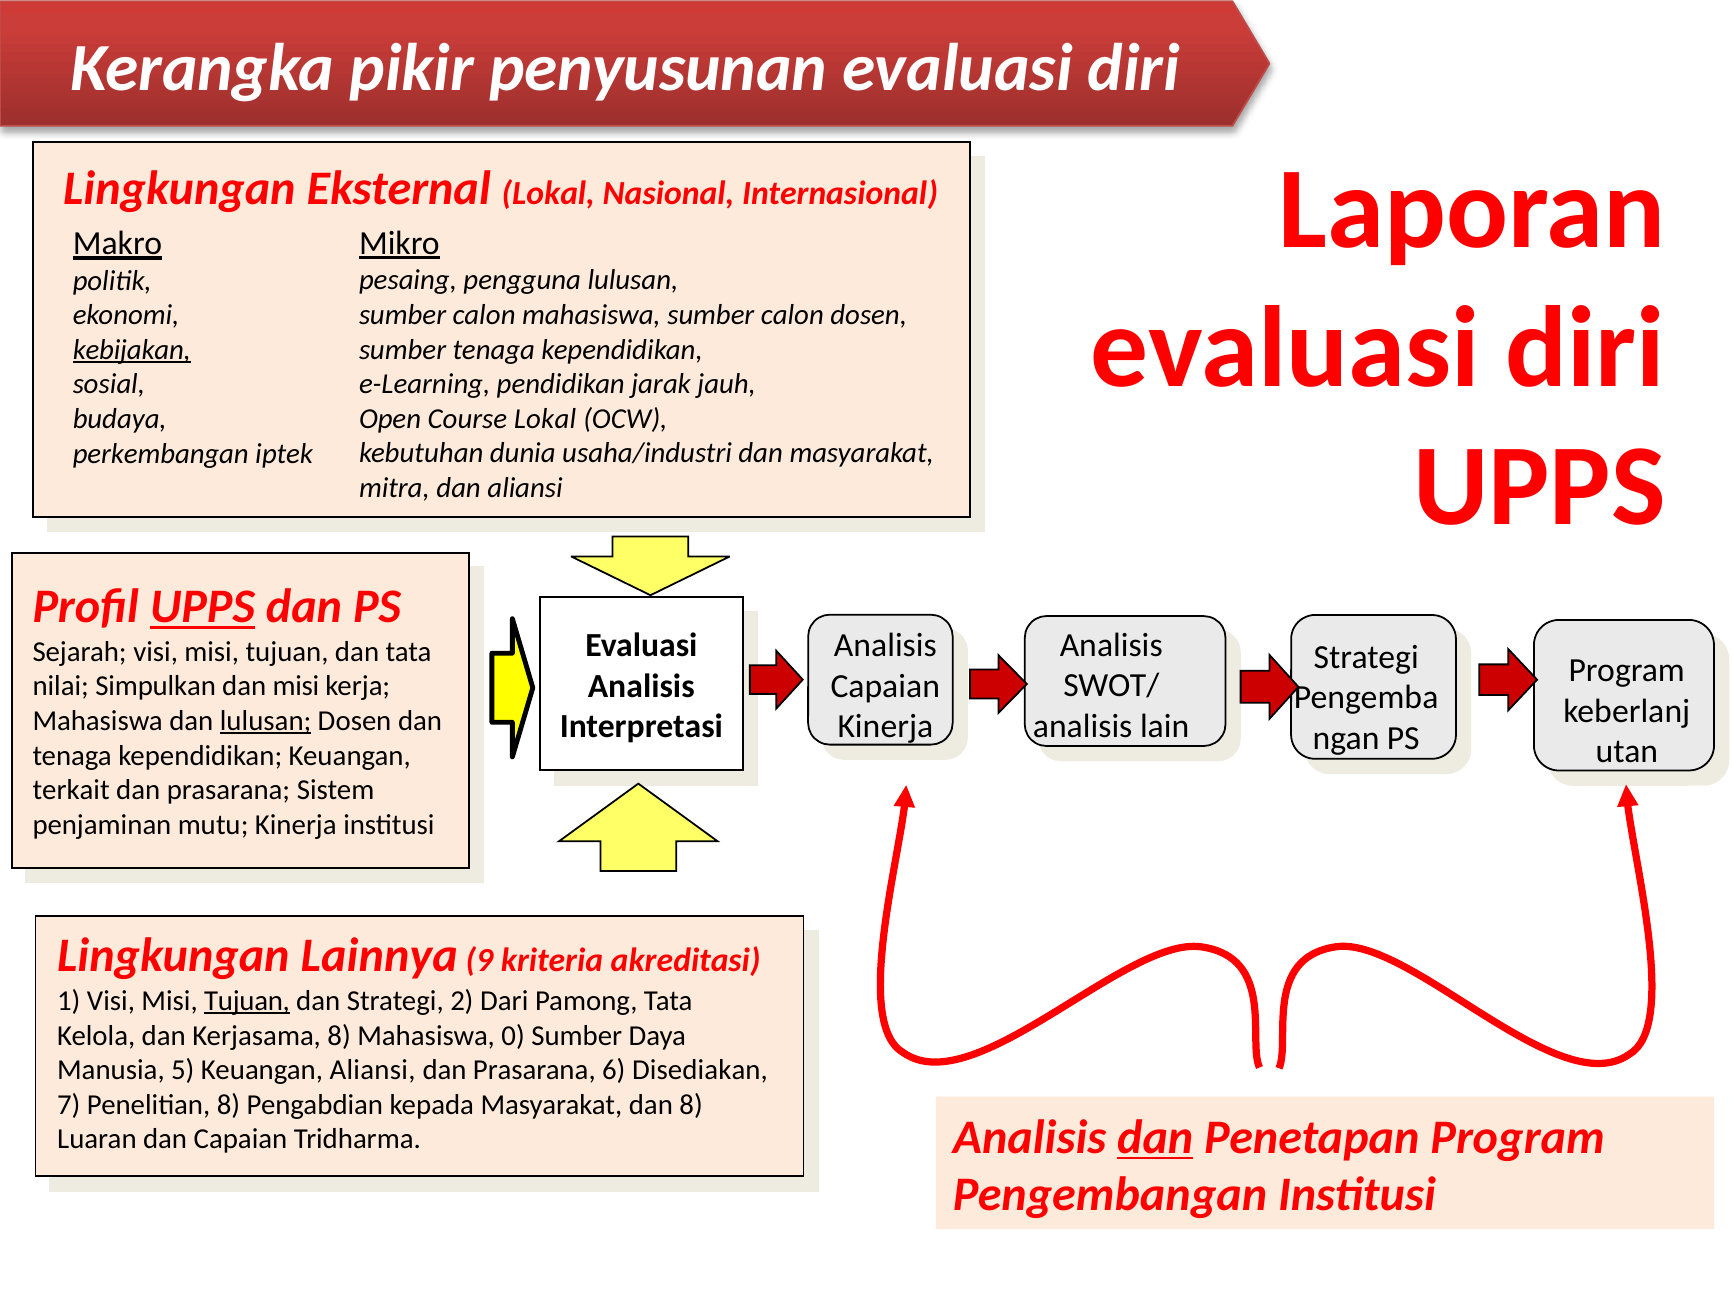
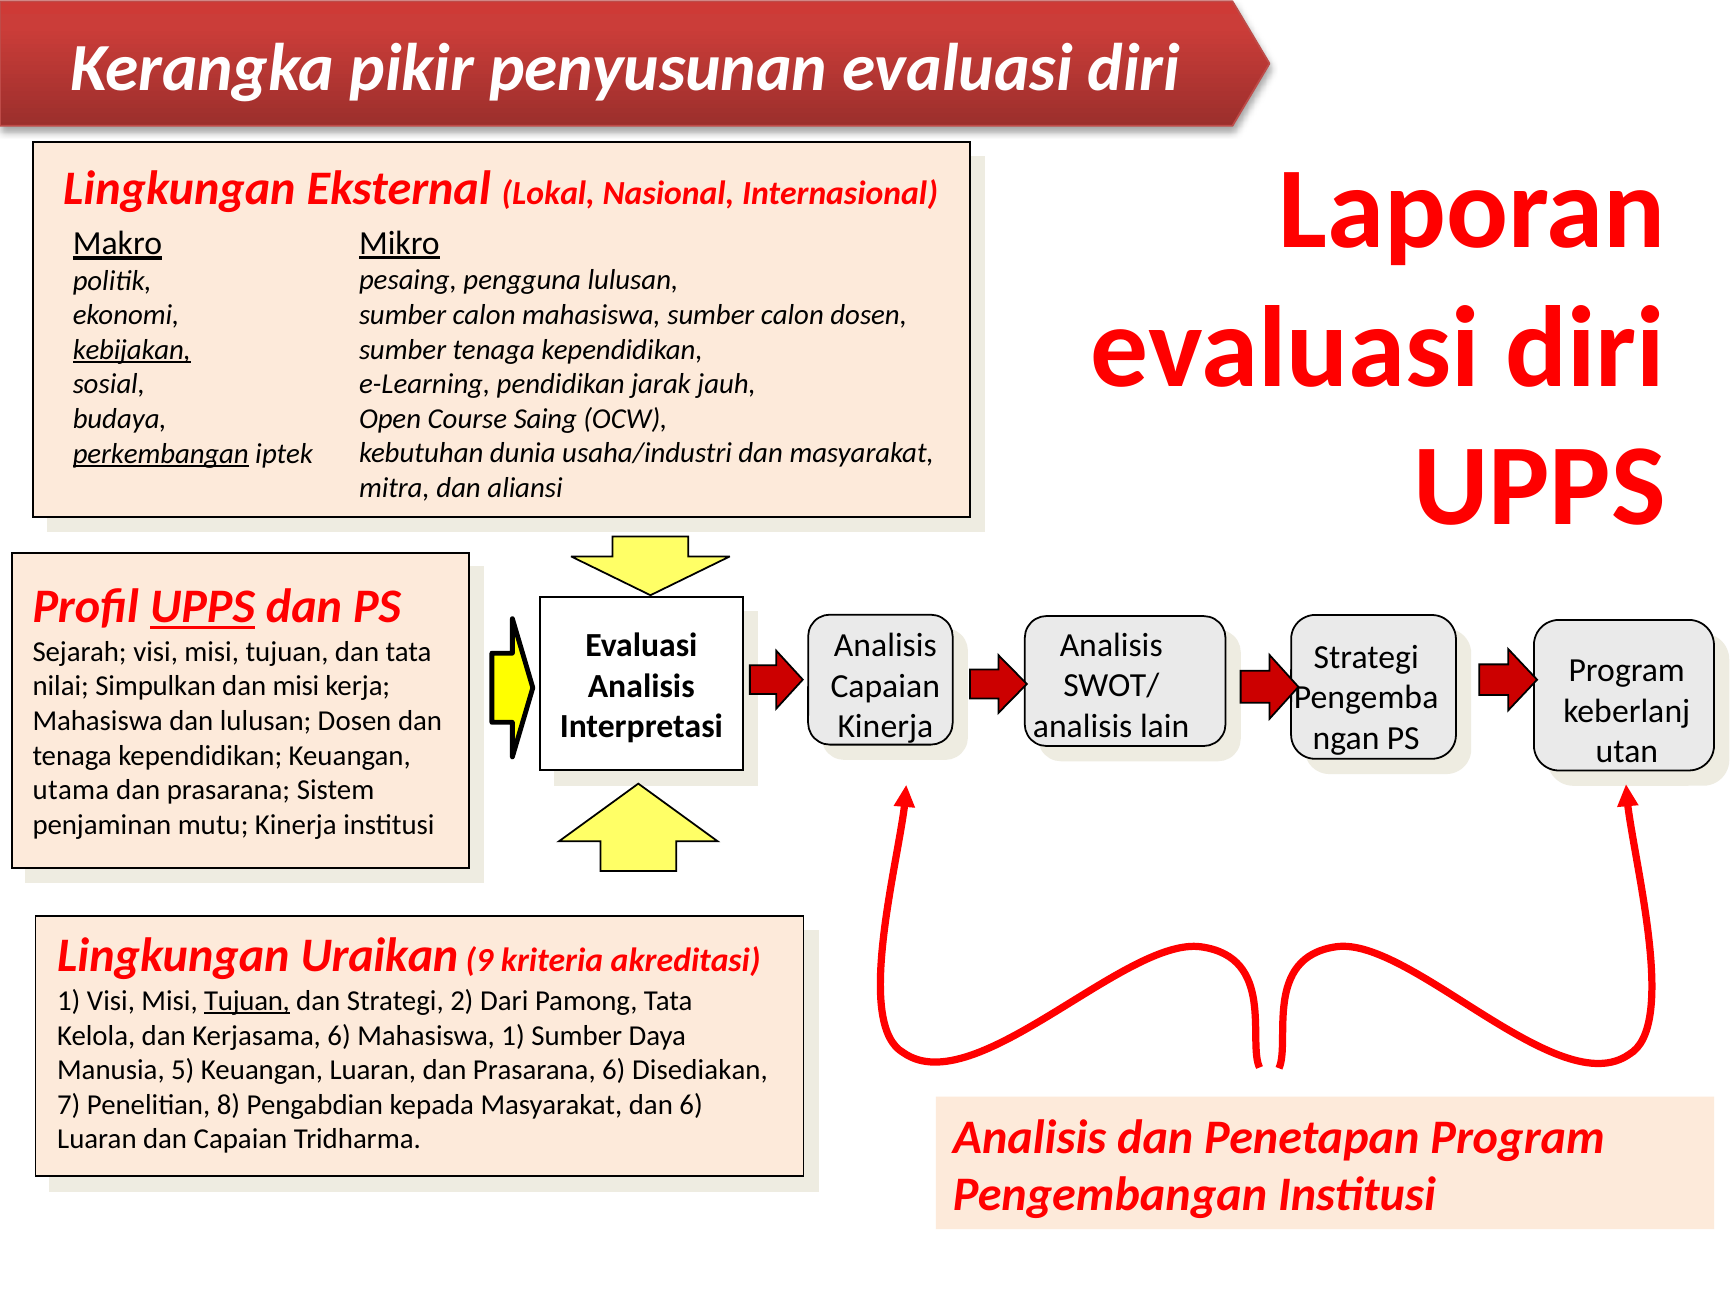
Course Lokal: Lokal -> Saing (545, 419)
perkembangan underline: none -> present (161, 454)
lulusan underline: present -> none (266, 721)
terkait: terkait -> utama (71, 790)
Lainnya: Lainnya -> Uraikan (379, 956)
Kerjasama 8: 8 -> 6 (339, 1036)
Mahasiswa 0: 0 -> 1 (513, 1036)
Keuangan Aliansi: Aliansi -> Luaran (373, 1070)
dan 8: 8 -> 6 (691, 1105)
dan underline: present -> none (1155, 1137)
